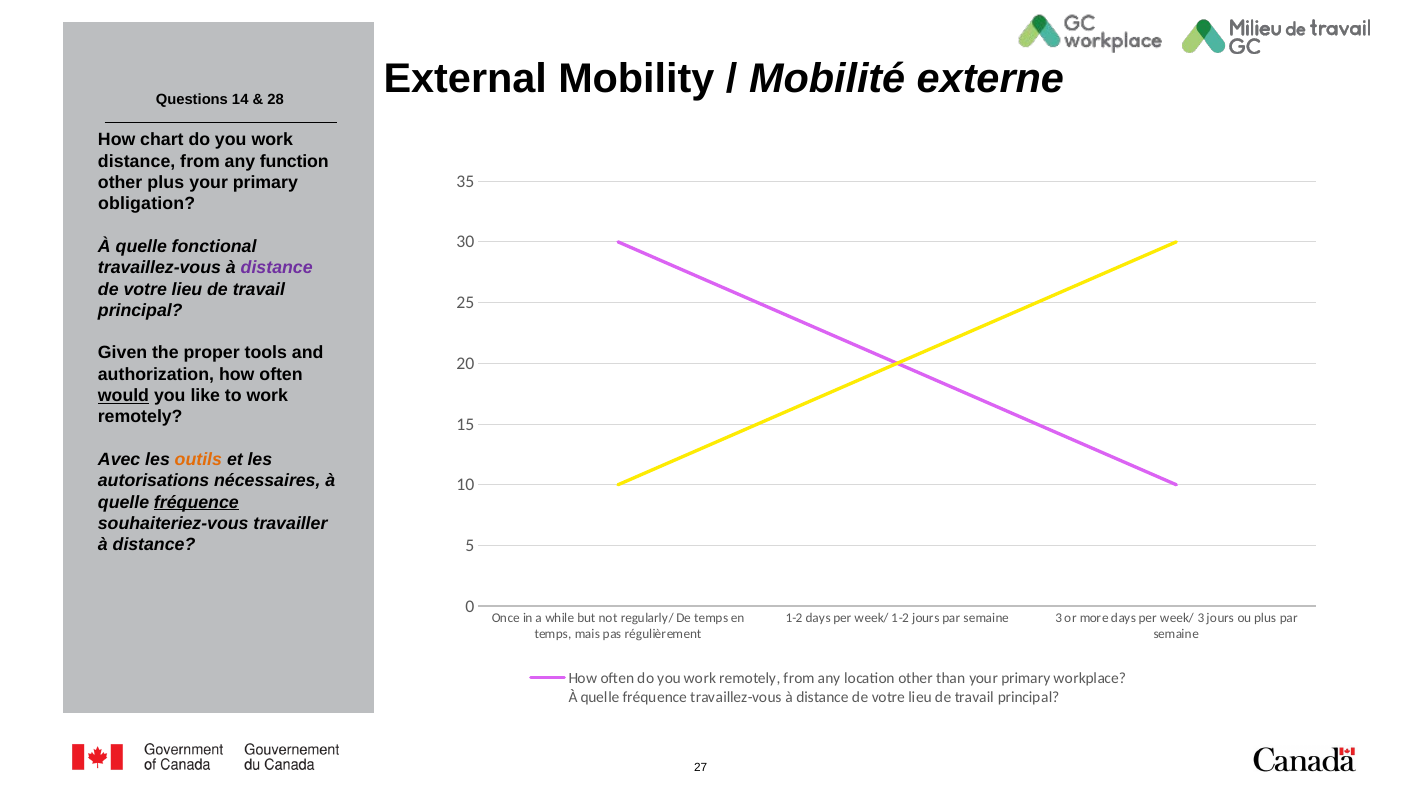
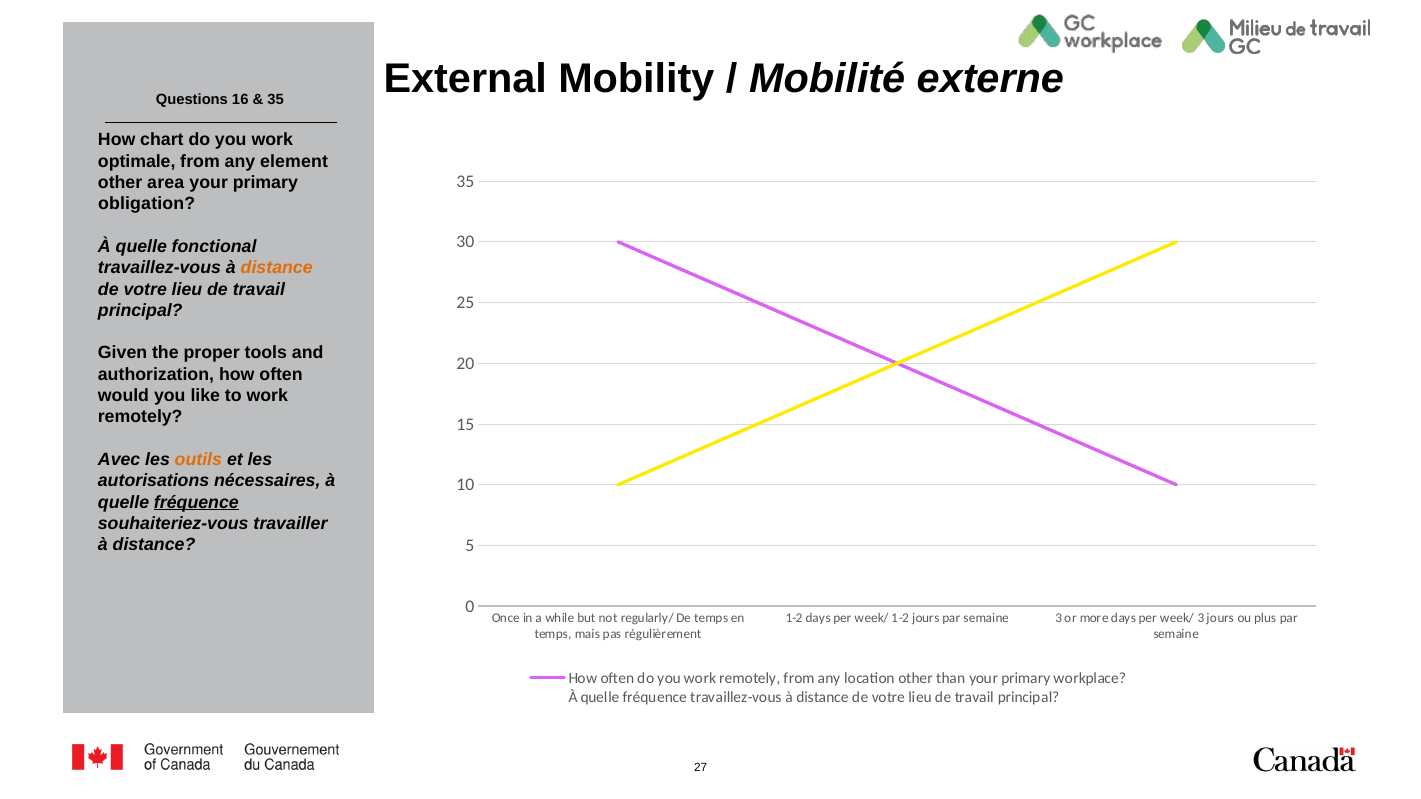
14: 14 -> 16 (240, 99)
28: 28 -> 35 (276, 99)
distance: distance -> optimale (137, 161)
function: function -> element (294, 161)
other plus: plus -> area (166, 183)
distance colour: purple -> orange (277, 268)
would underline: present -> none (124, 396)
